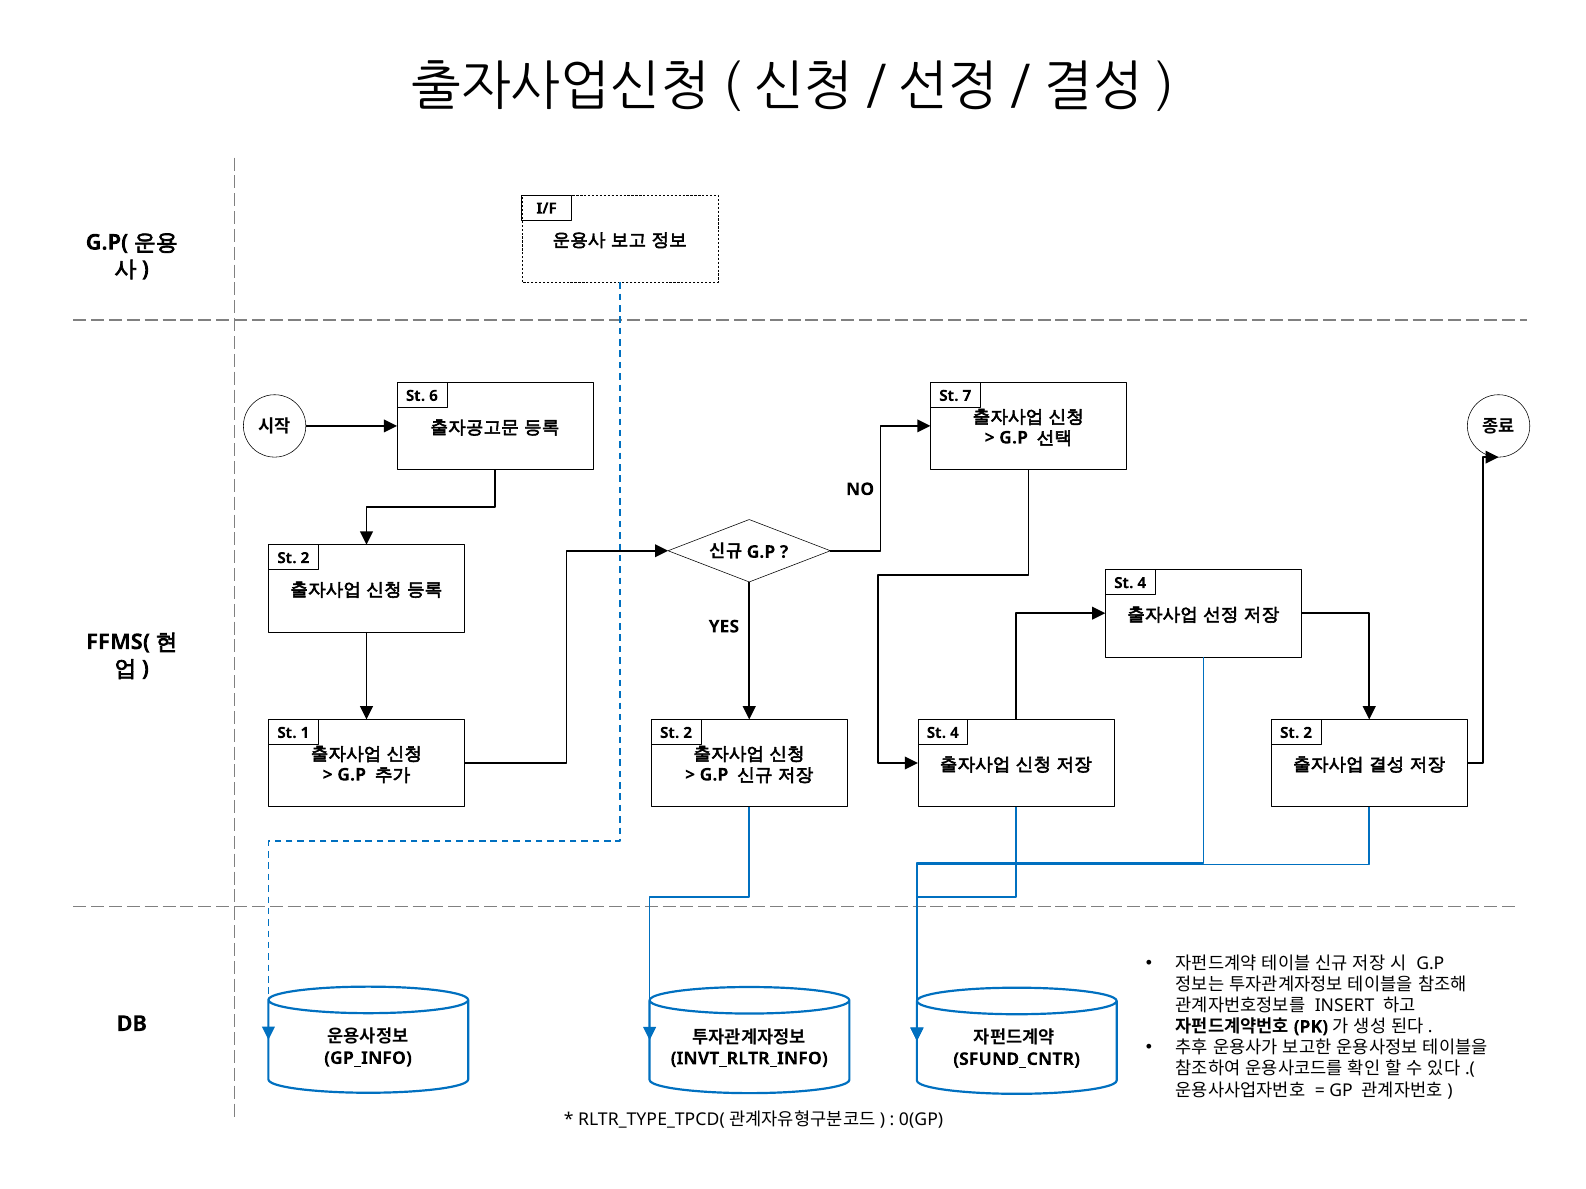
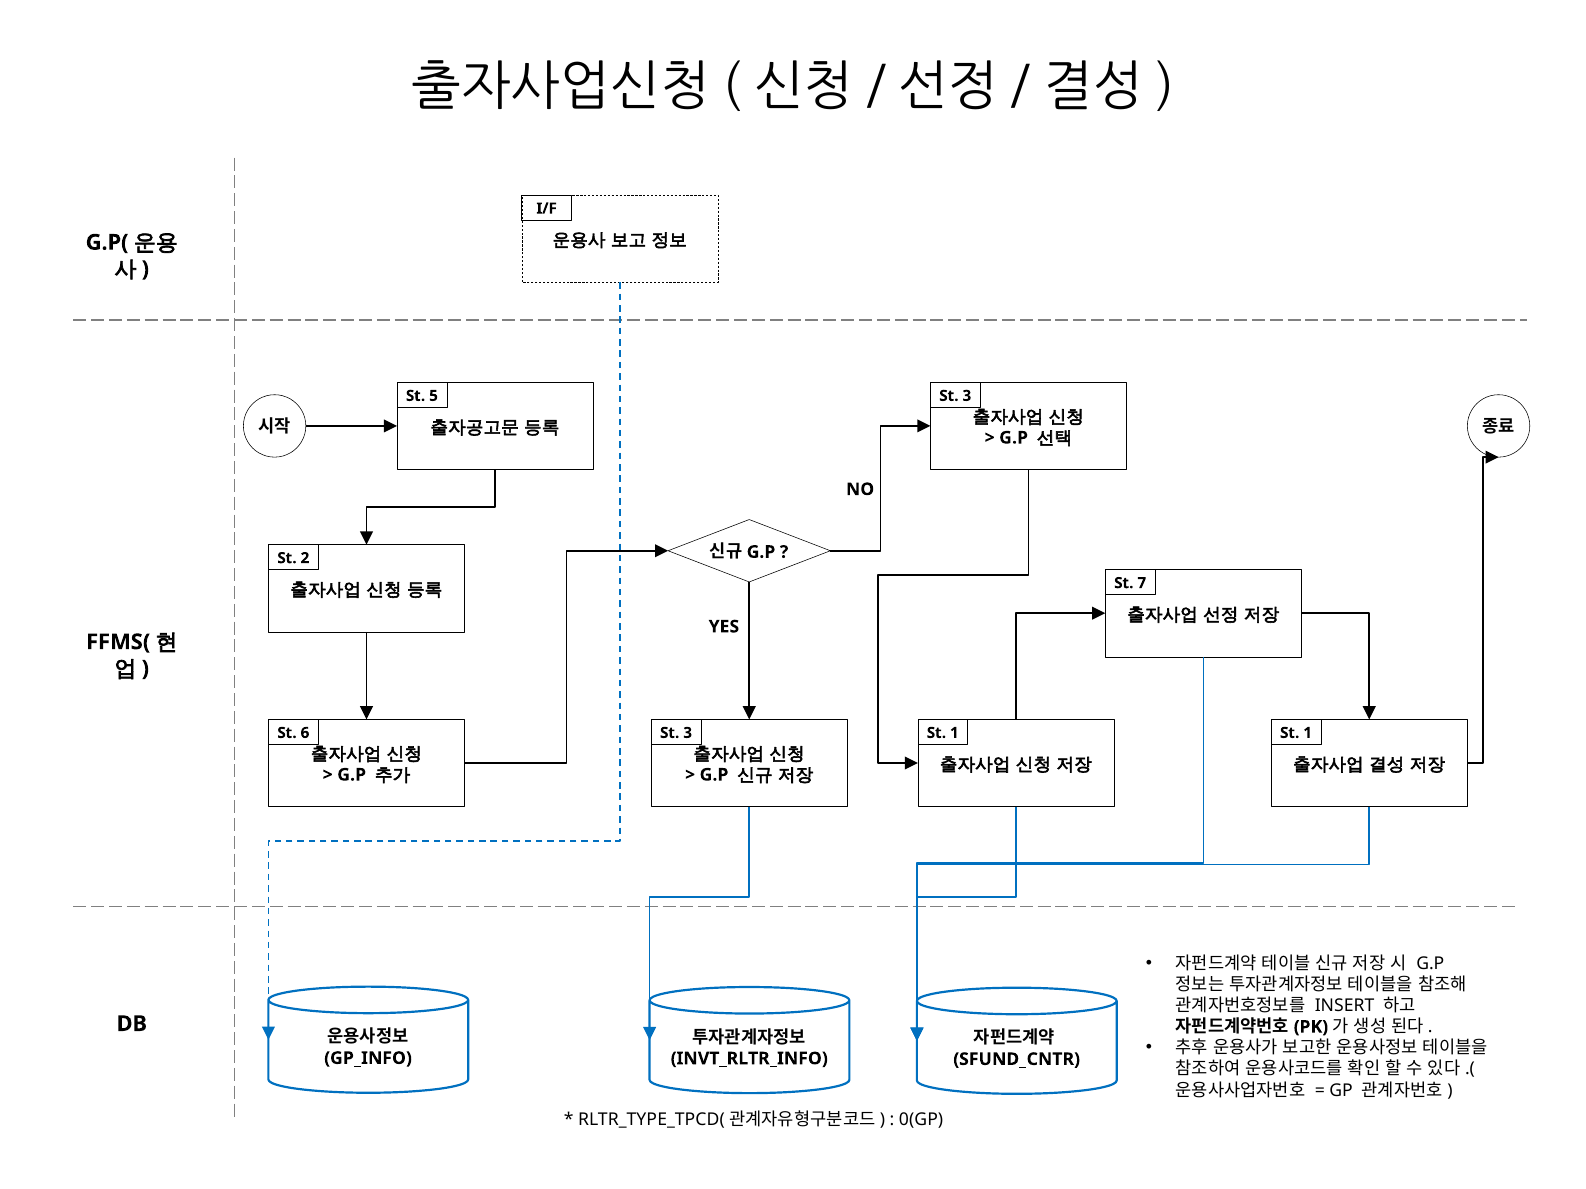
6: 6 -> 5 (434, 396)
7: 7 -> 3 (967, 396)
4: 4 -> 7 (1142, 583)
1: 1 -> 6 (305, 733)
2: 2 -> 3 (688, 733)
4: 4 -> 1 (954, 733)
2: 2 -> 1 (1308, 733)
